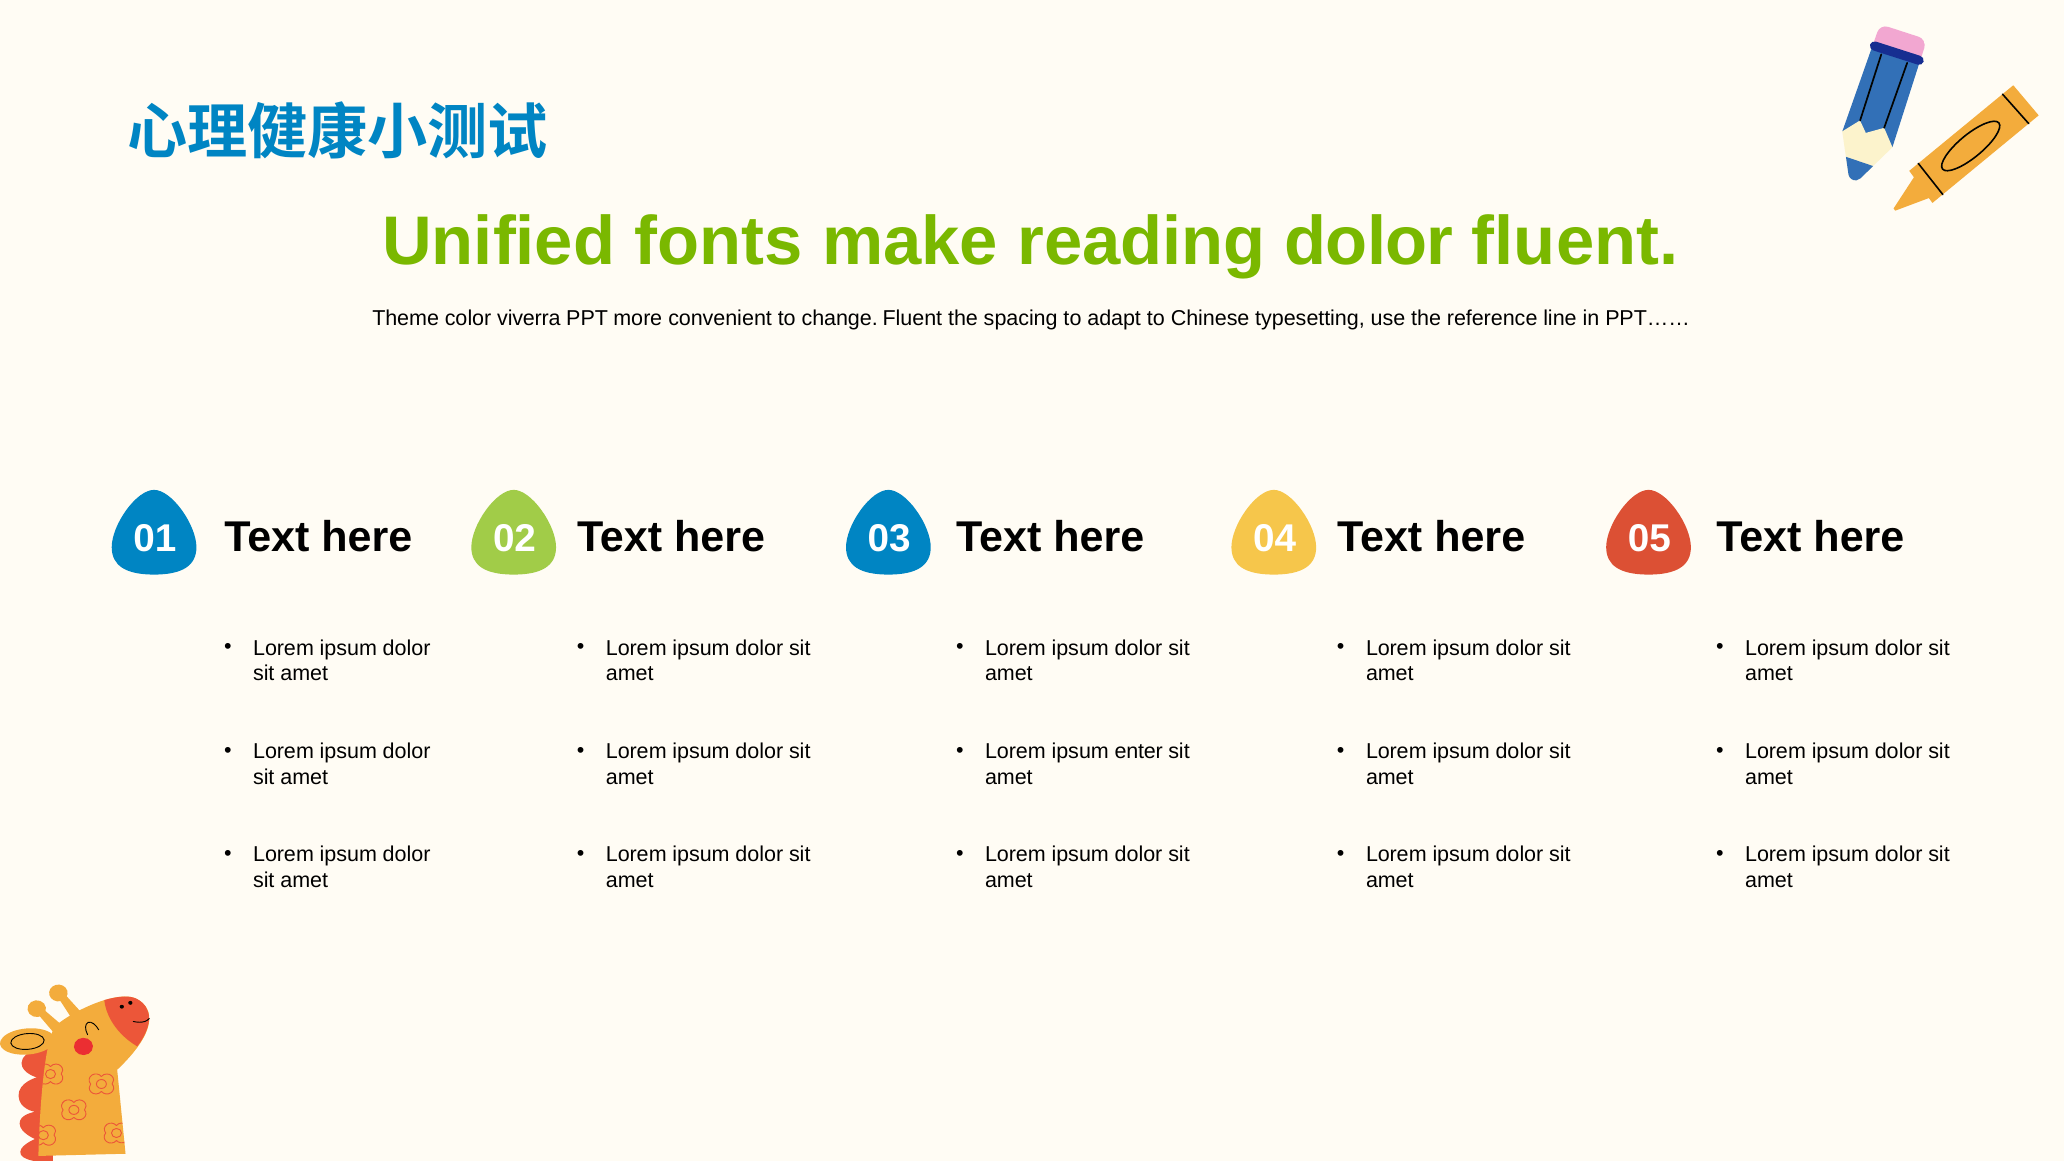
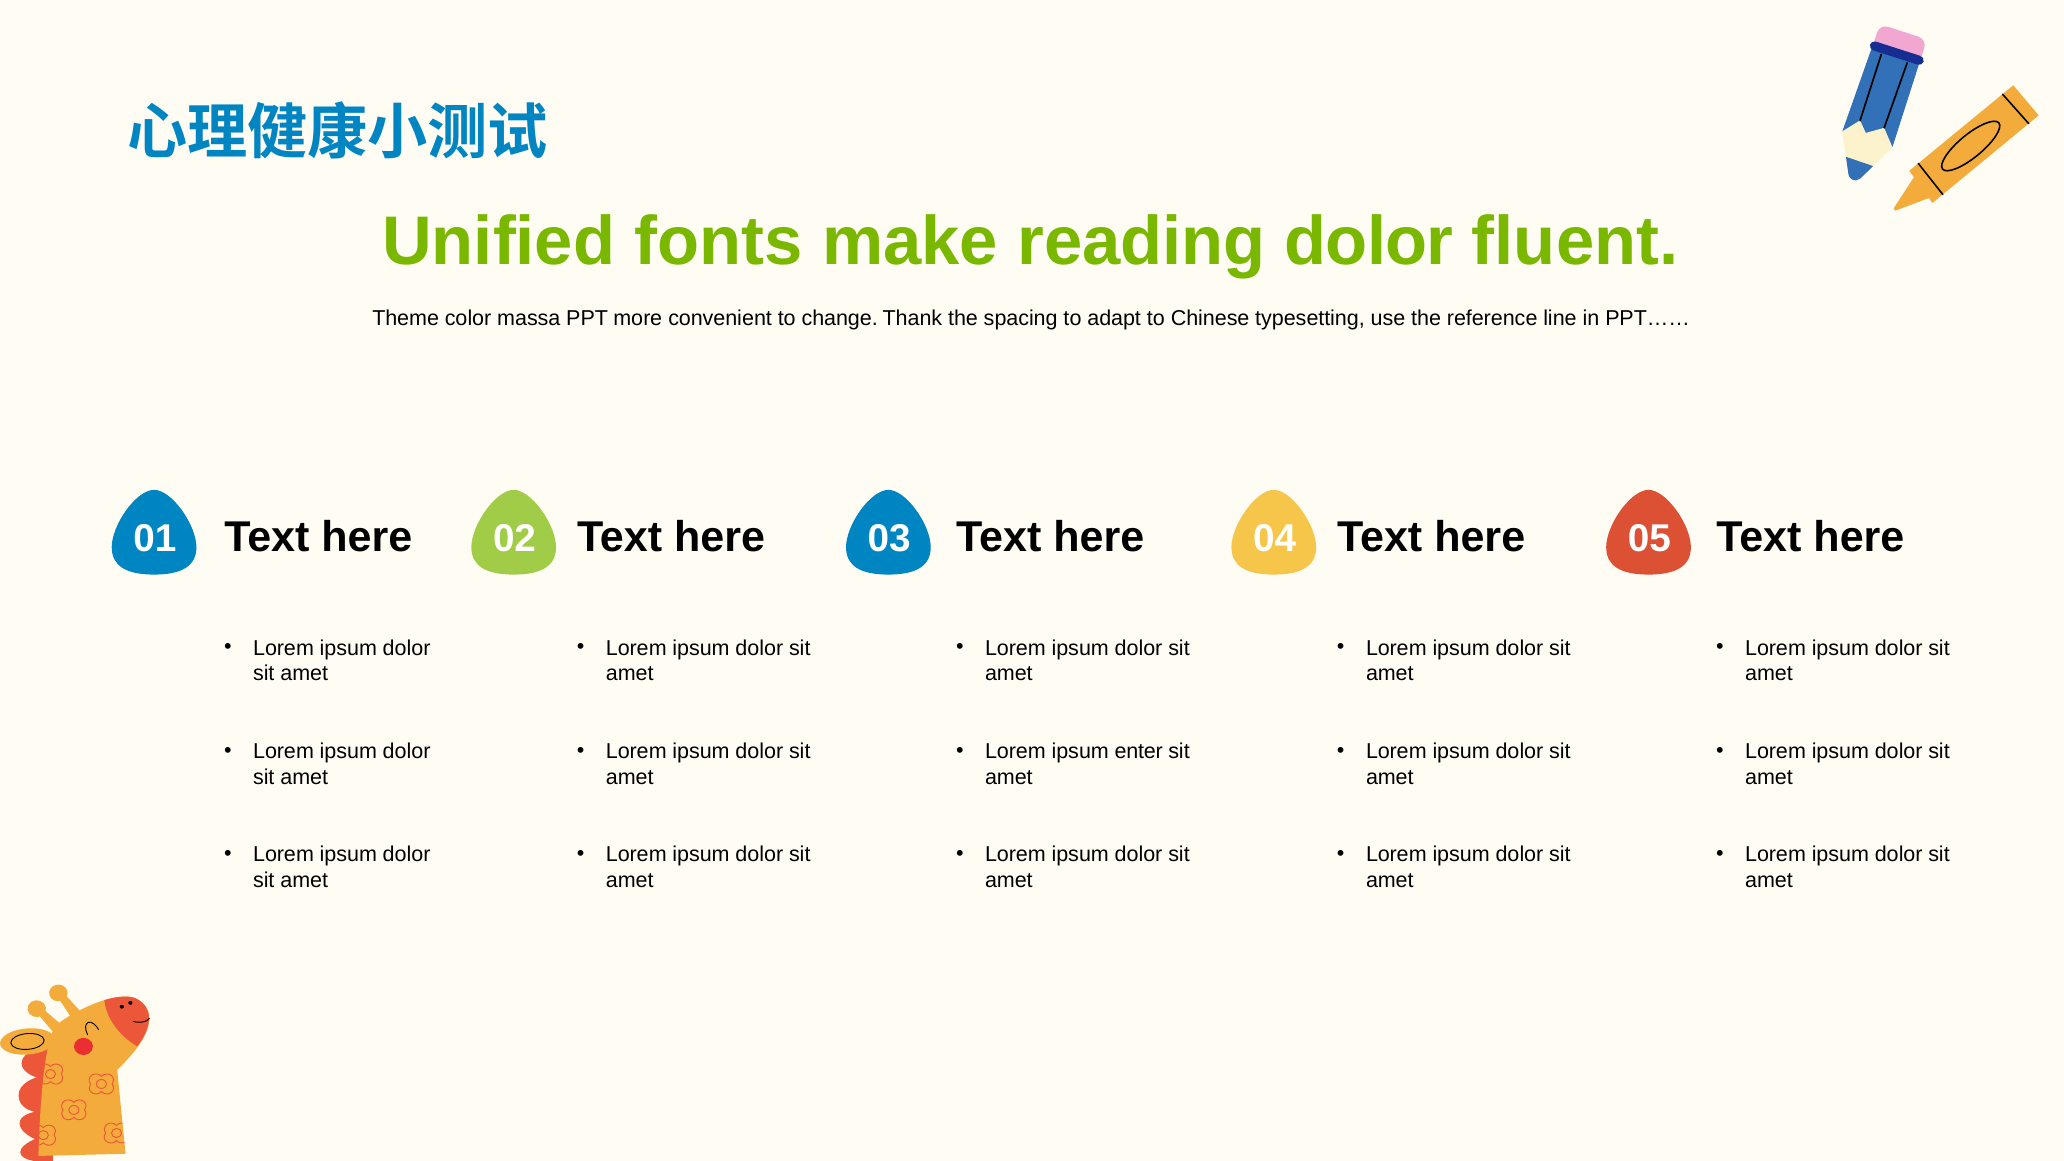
viverra: viverra -> massa (529, 318)
change Fluent: Fluent -> Thank (912, 318)
